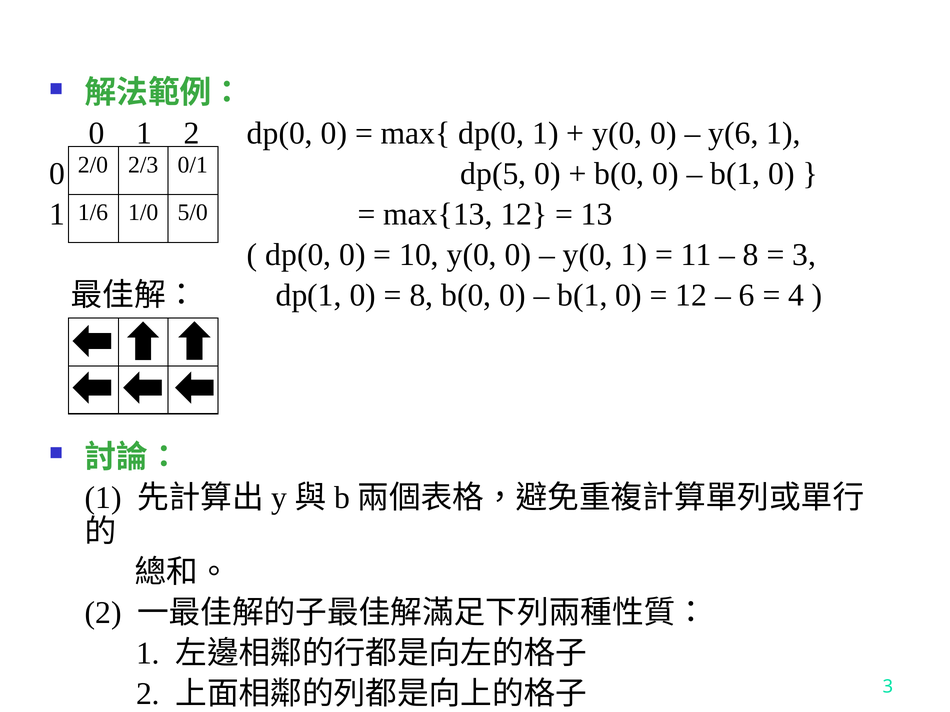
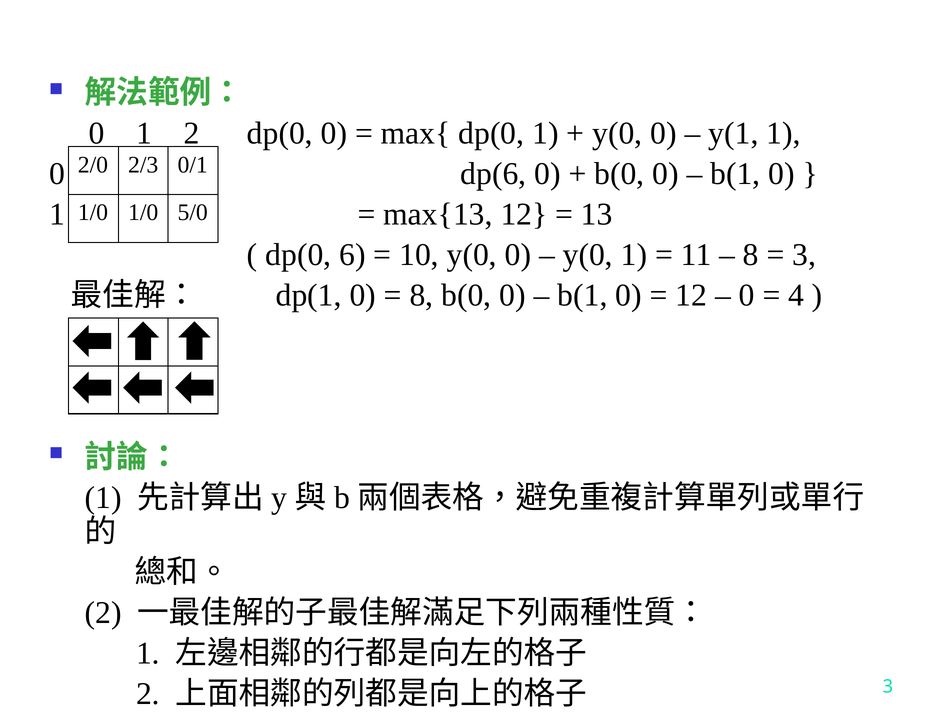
y(6: y(6 -> y(1 (733, 133)
dp(5: dp(5 -> dp(6 (493, 174)
1/6: 1/6 -> 1/0 (93, 213)
0: 0 -> 6 (352, 255)
6: 6 -> 0 (747, 295)
